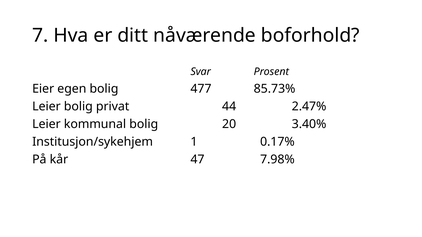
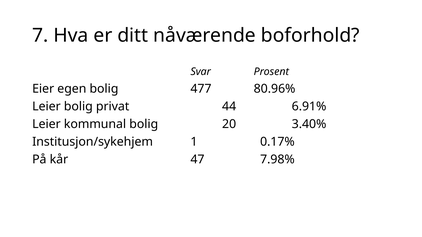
85.73%: 85.73% -> 80.96% (275, 89)
2.47%: 2.47% -> 6.91% (309, 107)
